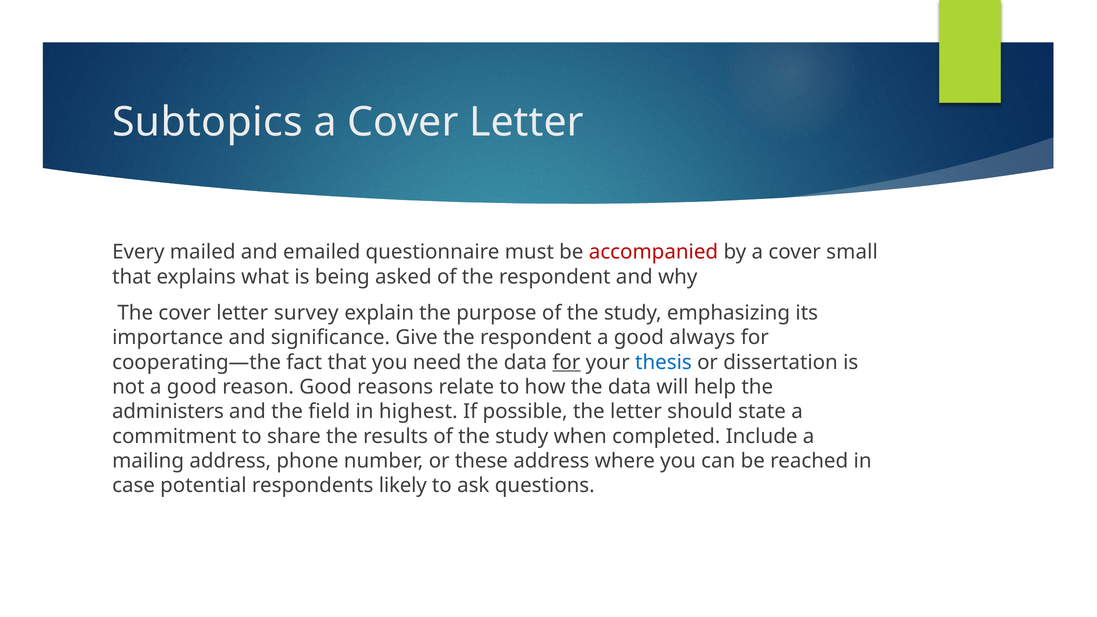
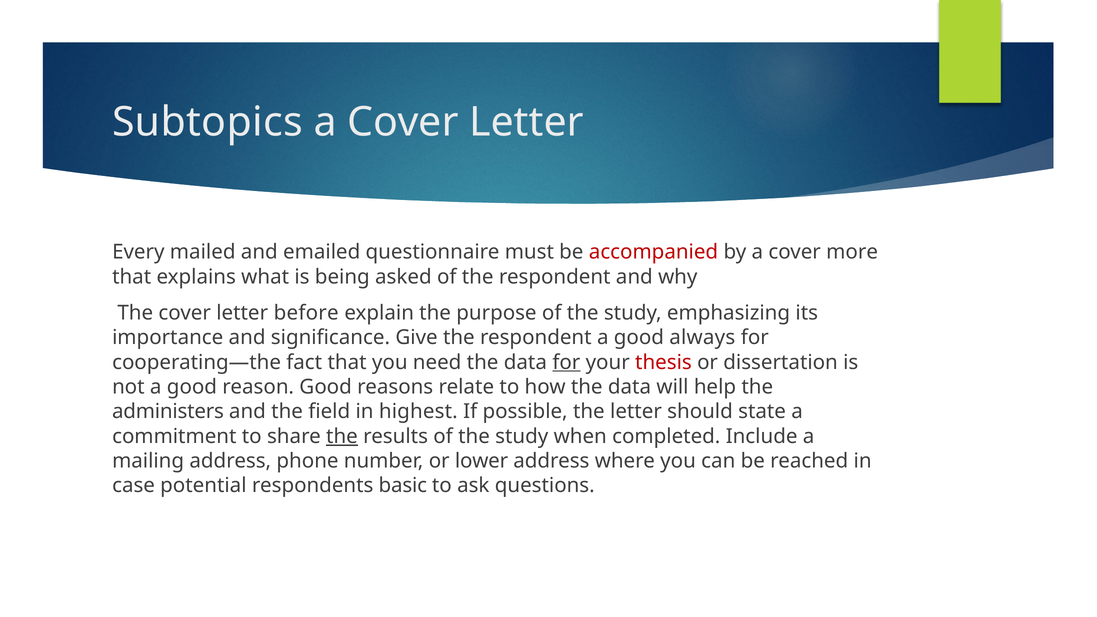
small: small -> more (852, 252)
survey: survey -> before (306, 313)
thesis colour: blue -> red (663, 362)
the underline: none -> present (342, 436)
these: these -> lower (482, 461)
likely: likely -> basic (403, 486)
